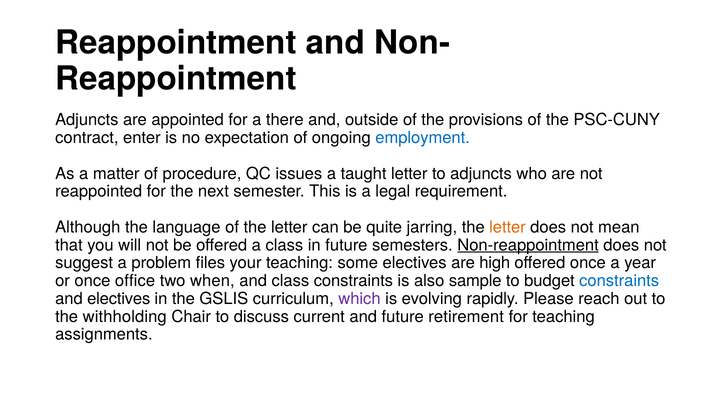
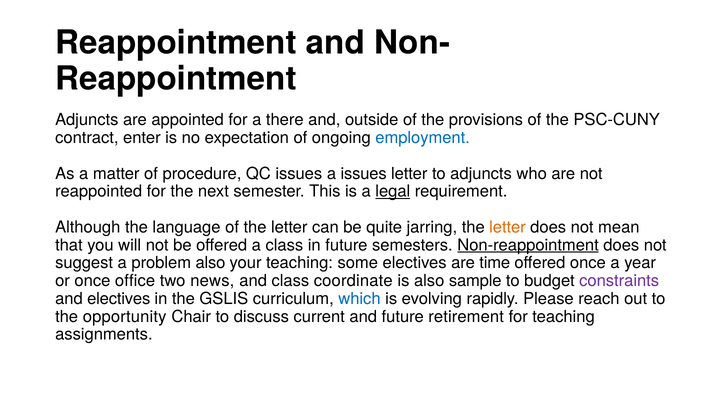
a taught: taught -> issues (364, 174)
legal underline: none -> present (393, 192)
problem files: files -> also (210, 263)
high: high -> time (495, 263)
when: when -> news (212, 281)
class constraints: constraints -> coordinate (353, 281)
constraints colour: blue -> purple (619, 281)
which colour: purple -> blue (359, 299)
withholding: withholding -> opportunity (125, 317)
